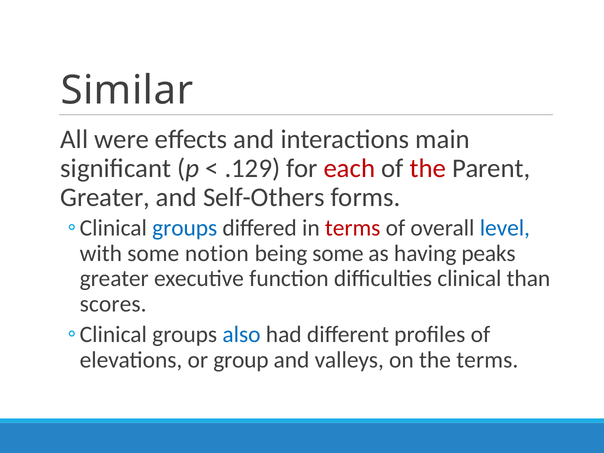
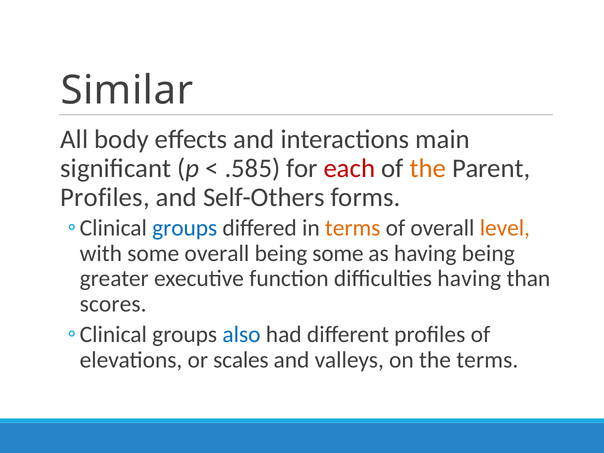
were: were -> body (122, 139)
.129: .129 -> .585 (252, 168)
the colour: red -> orange (428, 168)
Greater: Greater -> Profiles (105, 197)
terms colour: red -> orange (353, 228)
level colour: blue -> orange (505, 228)
some notion: notion -> overall (217, 253)
having peaks: peaks -> being (488, 253)
difficulties clinical: clinical -> having (469, 279)
group: group -> scales (241, 360)
